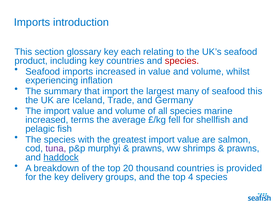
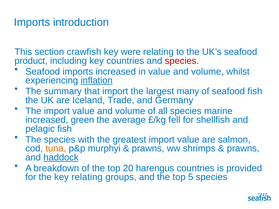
glossary: glossary -> crawfish (84, 52)
each: each -> were (131, 52)
inflation underline: none -> present (97, 81)
seafood this: this -> fish (255, 91)
terms: terms -> green (82, 120)
tuna colour: purple -> orange (56, 149)
thousand: thousand -> harengus (155, 168)
key delivery: delivery -> relating (87, 177)
4: 4 -> 5 (191, 177)
